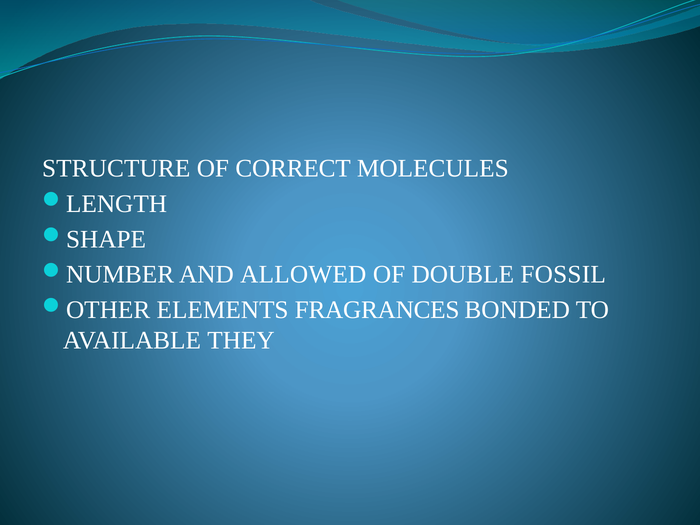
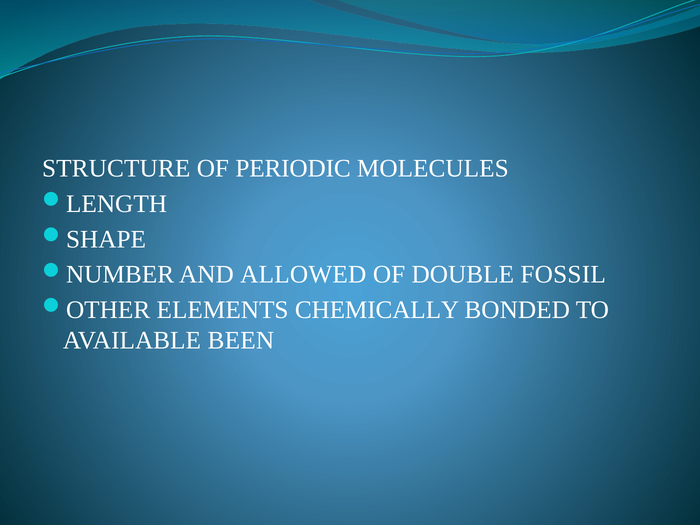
CORRECT: CORRECT -> PERIODIC (293, 169)
FRAGRANCES: FRAGRANCES -> CHEMICALLY (377, 310)
THEY: THEY -> BEEN (241, 340)
